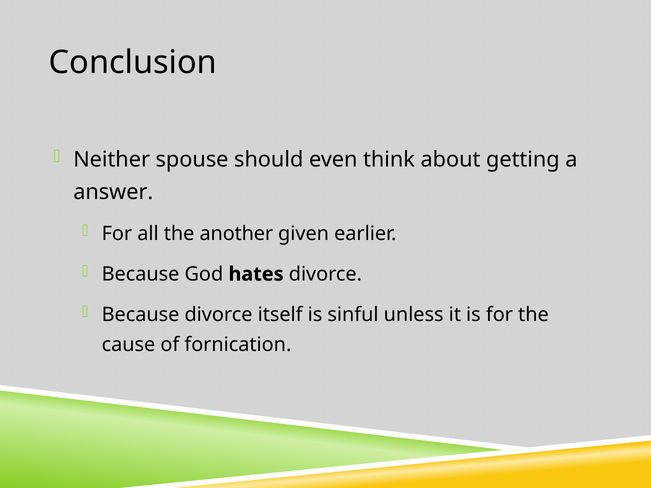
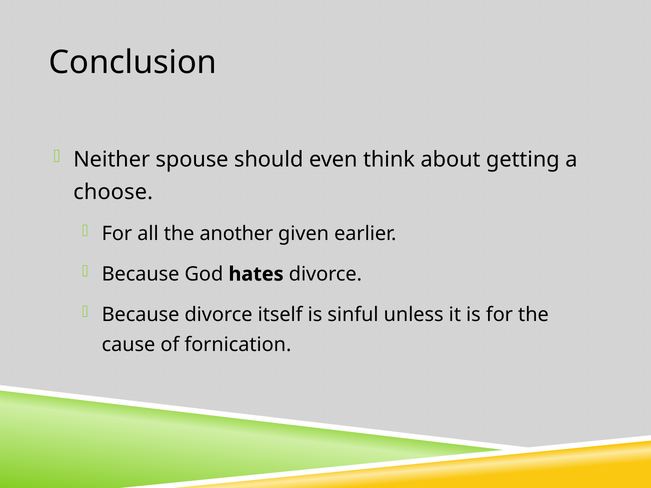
answer: answer -> choose (113, 192)
